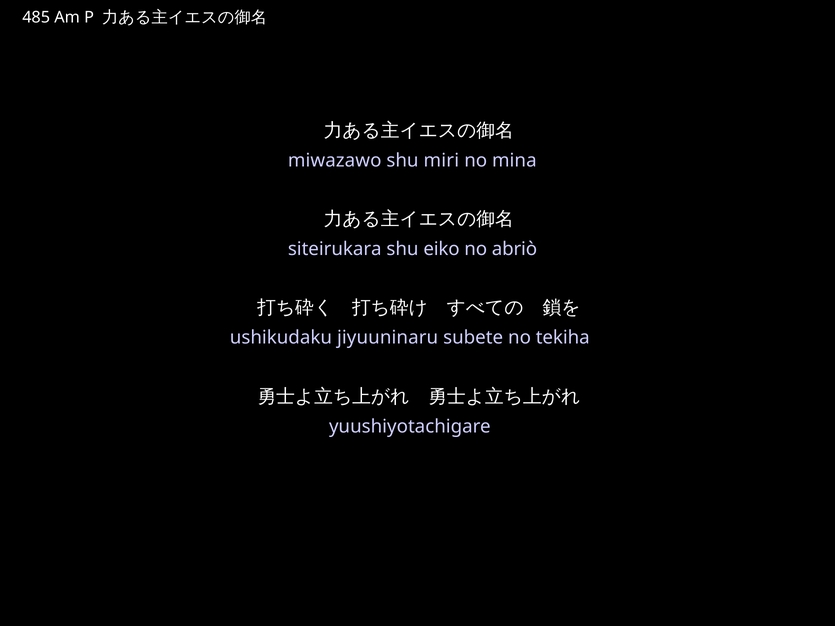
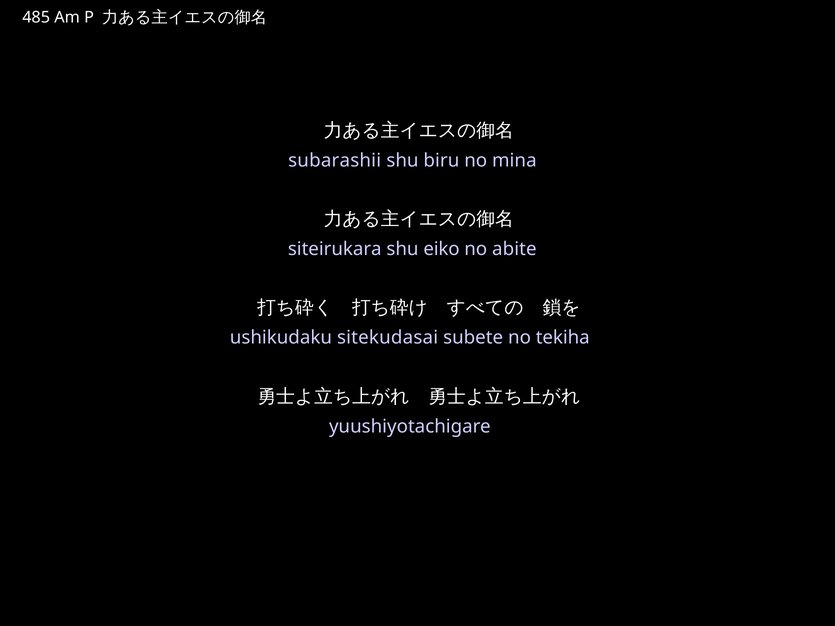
miwazawo: miwazawo -> subarashii (335, 161)
miri: miri -> biru (441, 161)
abriò: abriò -> abite (514, 249)
jiyuuninaru: jiyuuninaru -> sitekudasai (388, 338)
